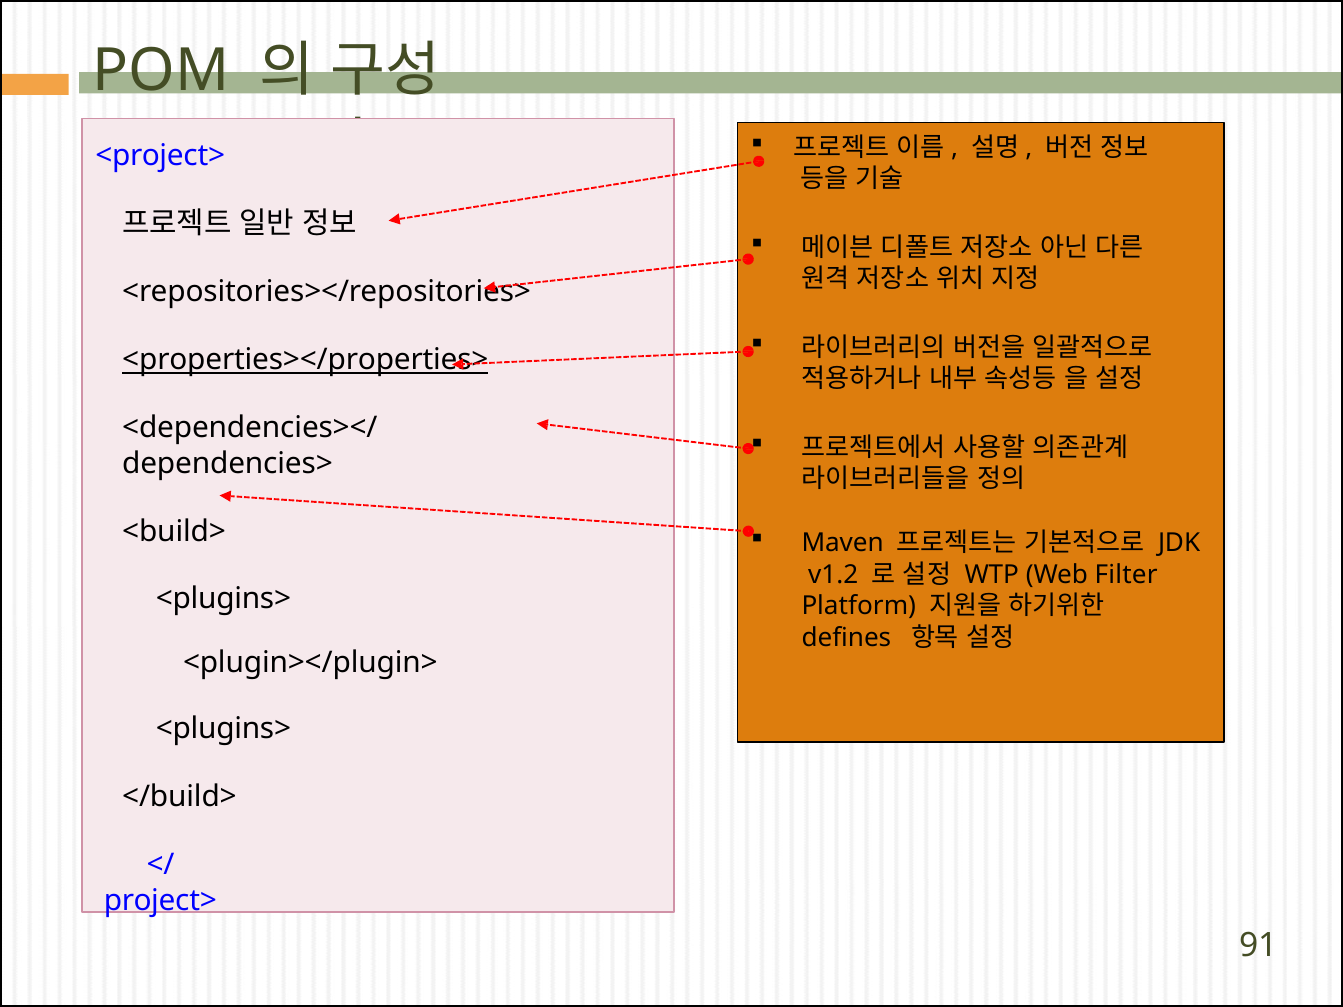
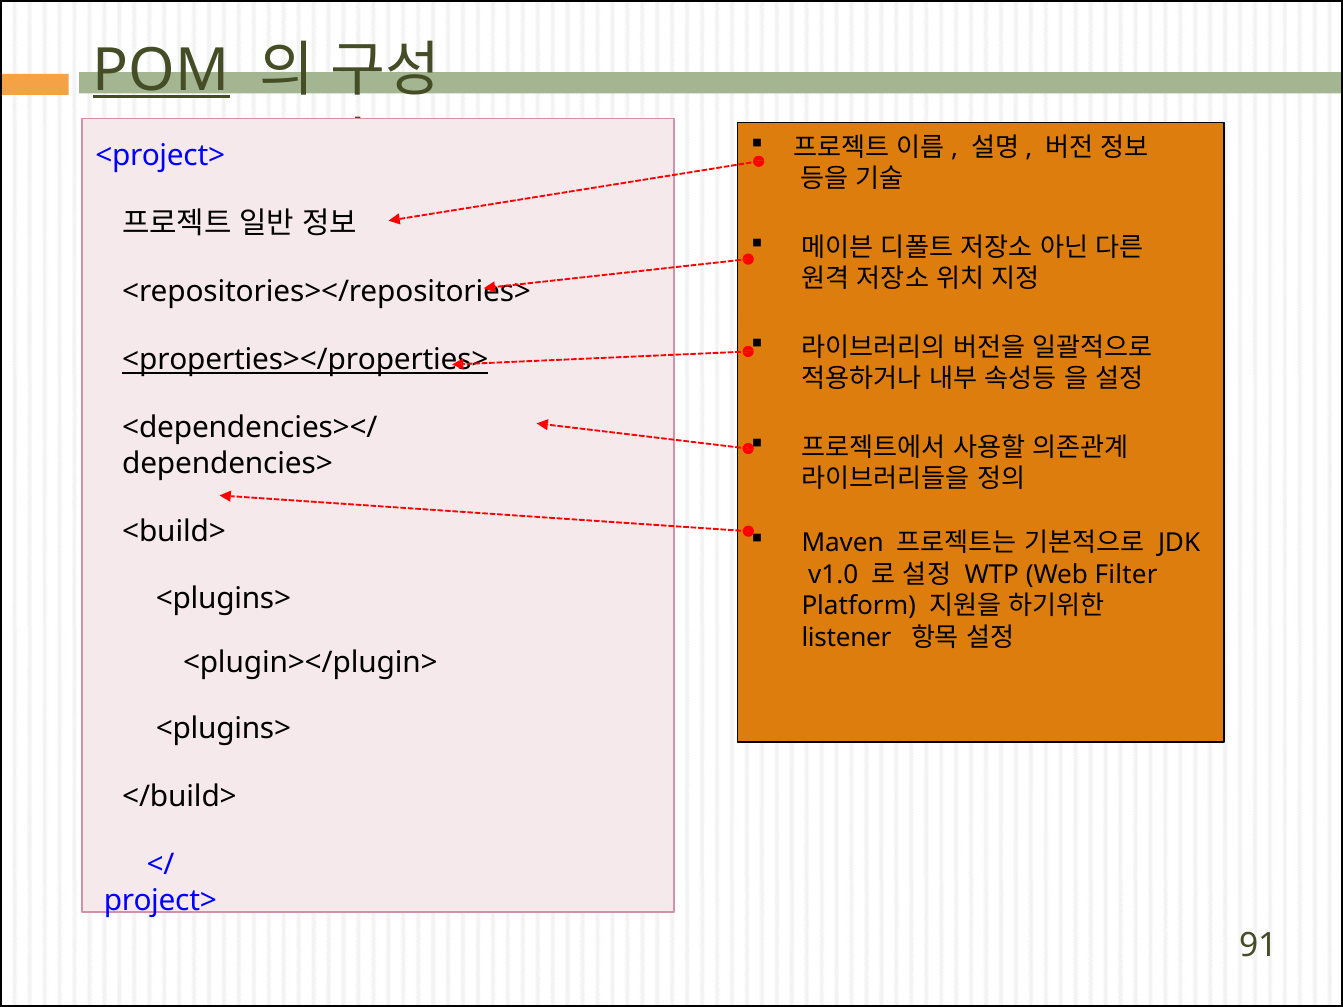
POM underline: none -> present (161, 71)
v1.2: v1.2 -> v1.0 (833, 575)
defines: defines -> listener (846, 638)
